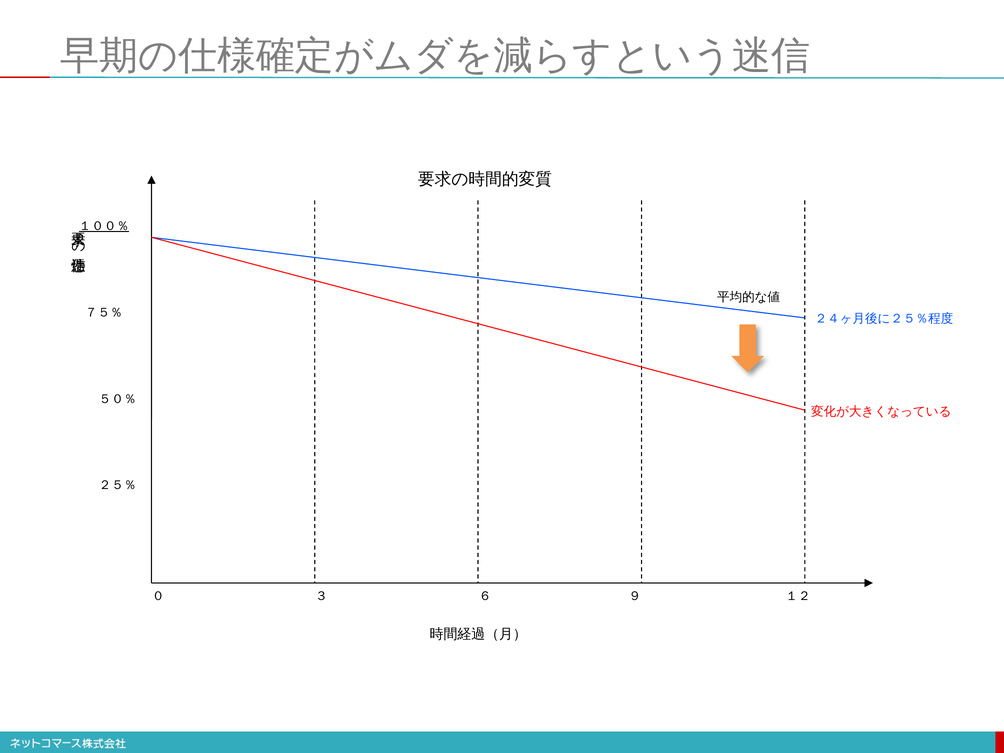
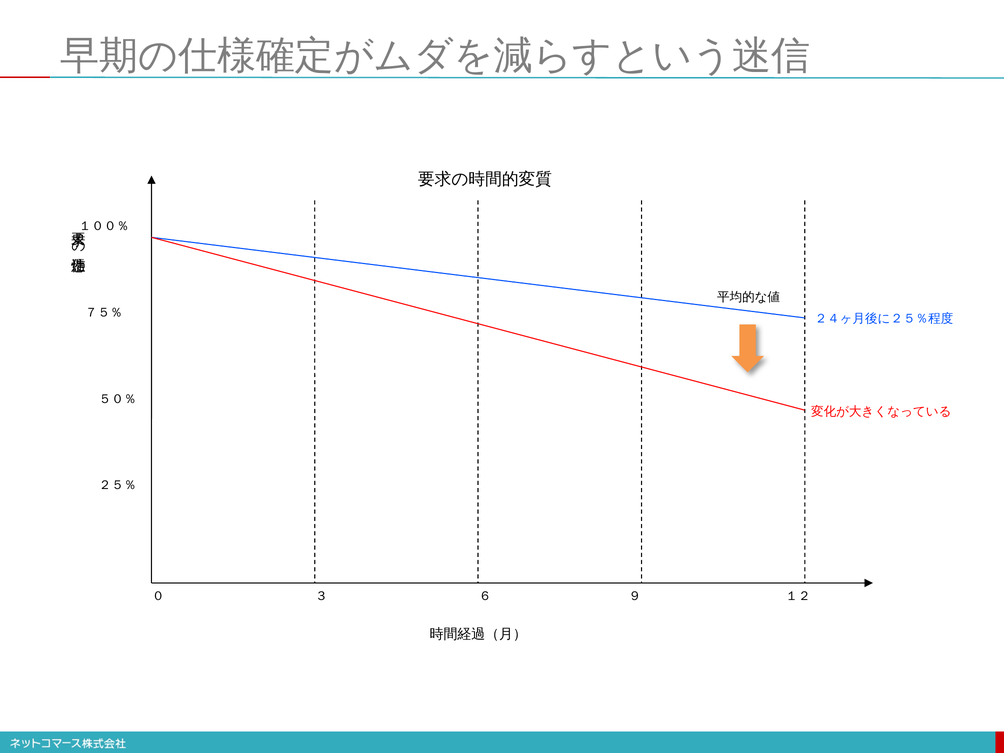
１００％ underline: present -> none (104, 226)
